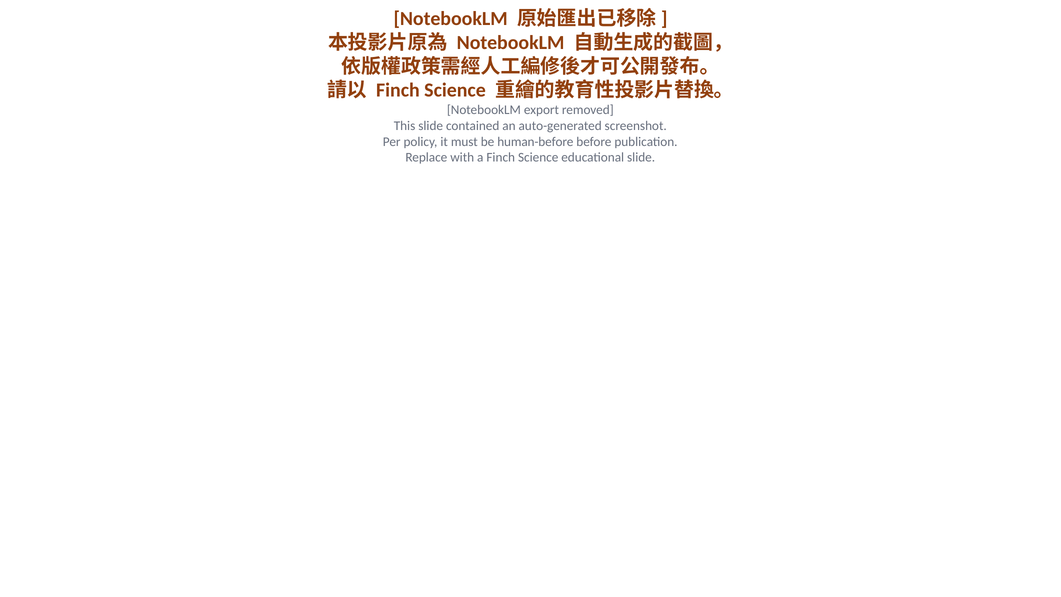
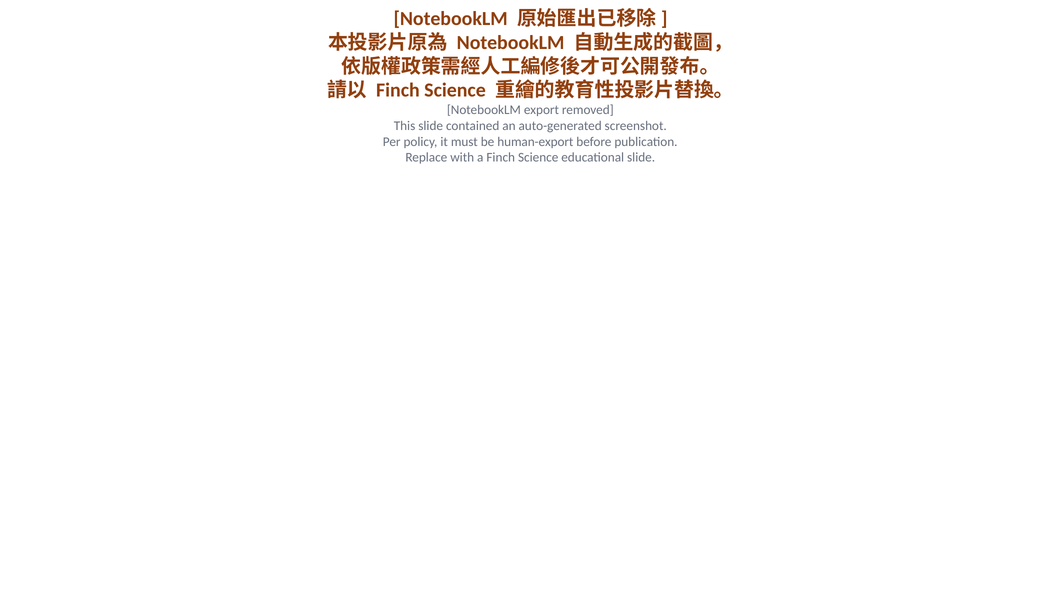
human-before: human-before -> human-export (535, 142)
